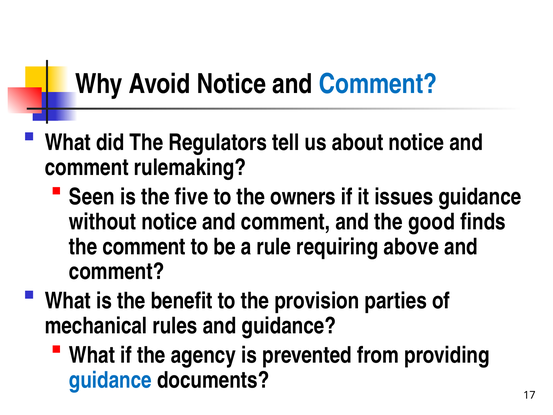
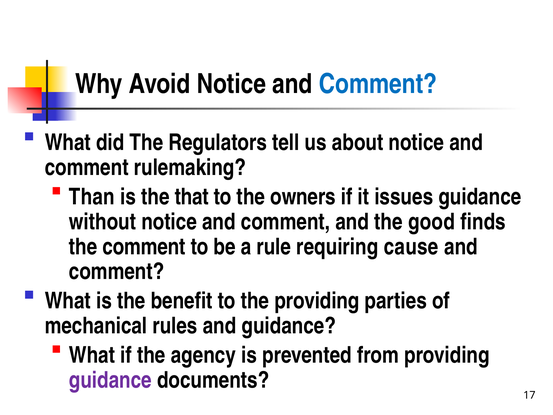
Seen: Seen -> Than (92, 197)
five: five -> that (192, 197)
above: above -> cause (411, 247)
the provision: provision -> providing (317, 301)
guidance colour: blue -> purple (110, 380)
